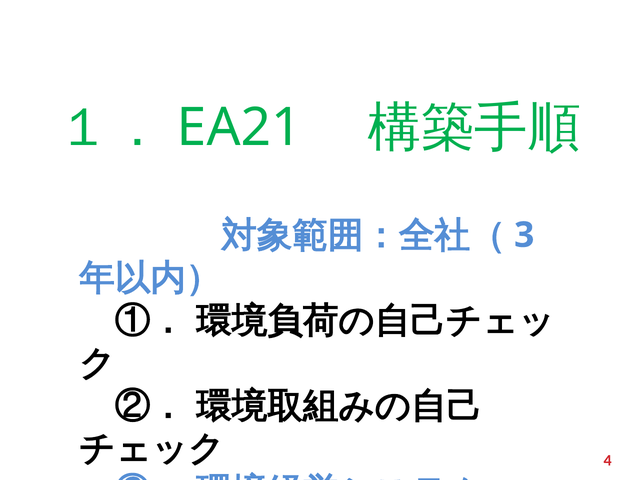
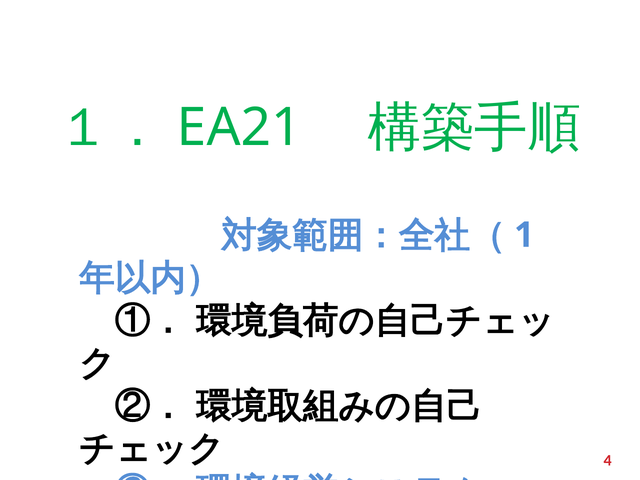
3: 3 -> 1 (524, 235)
